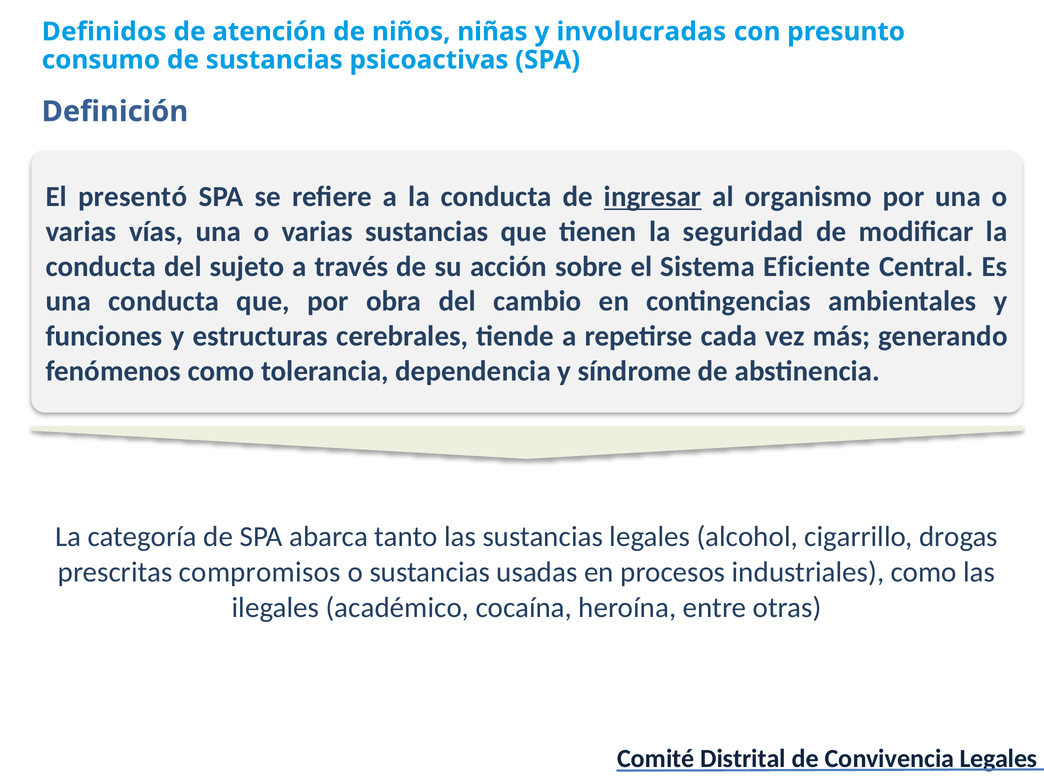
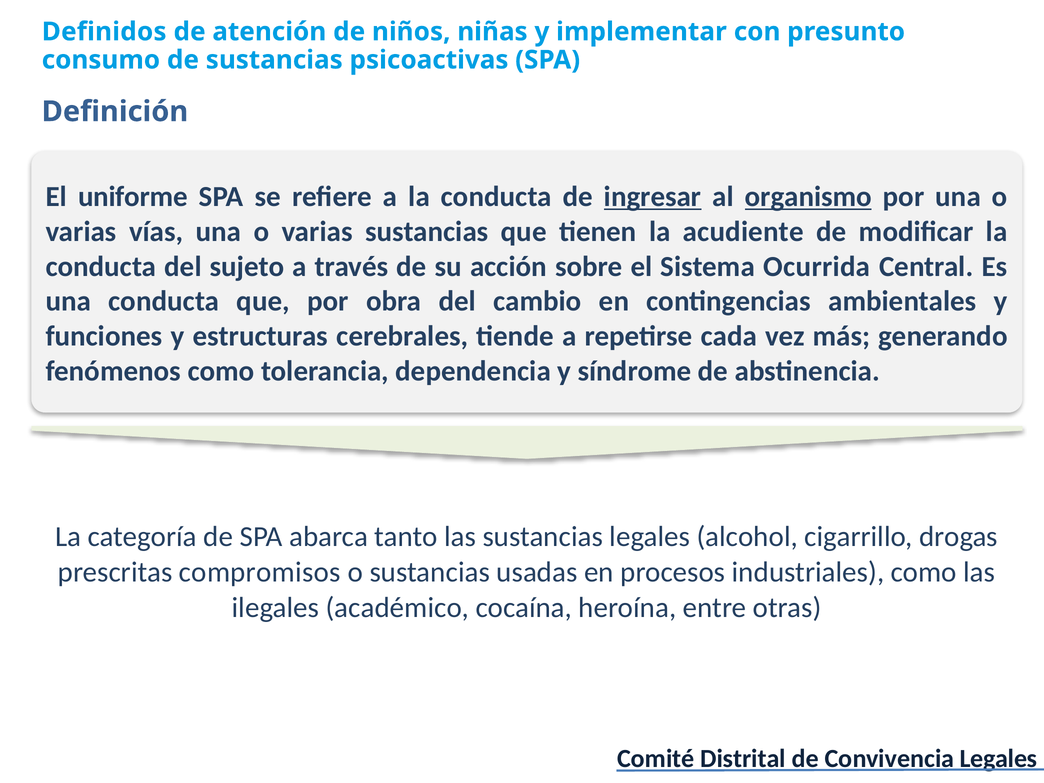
involucradas: involucradas -> implementar (641, 32)
presentó: presentó -> uniforme (133, 197)
organismo underline: none -> present (808, 197)
seguridad: seguridad -> acudiente (743, 232)
Eficiente: Eficiente -> Ocurrida (817, 267)
